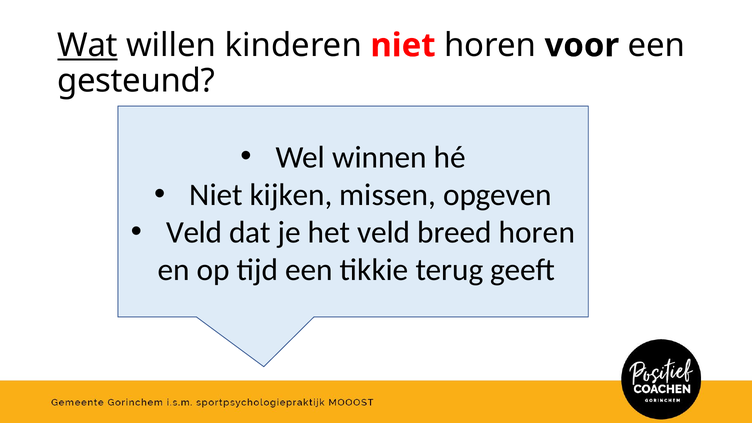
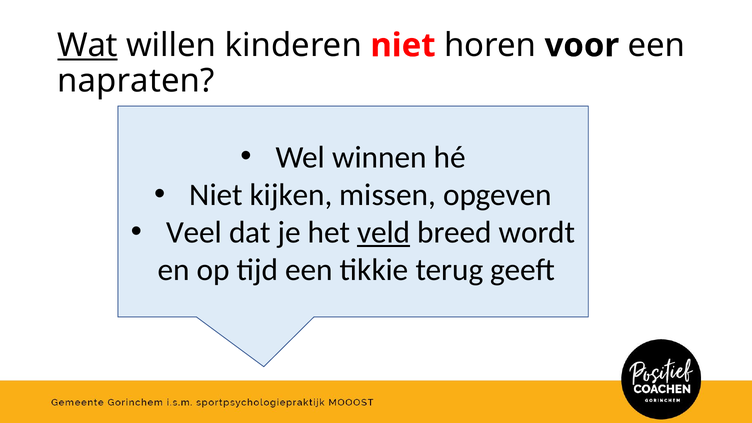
gesteund: gesteund -> napraten (136, 81)
Veld: Veld -> Veel (194, 232)
veld underline: none -> present (384, 232)
breed horen: horen -> wordt (537, 232)
